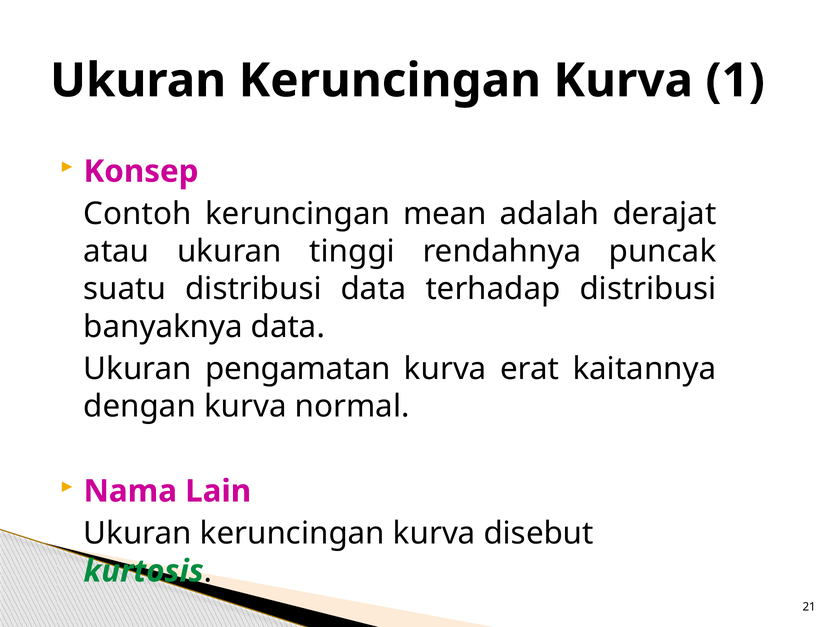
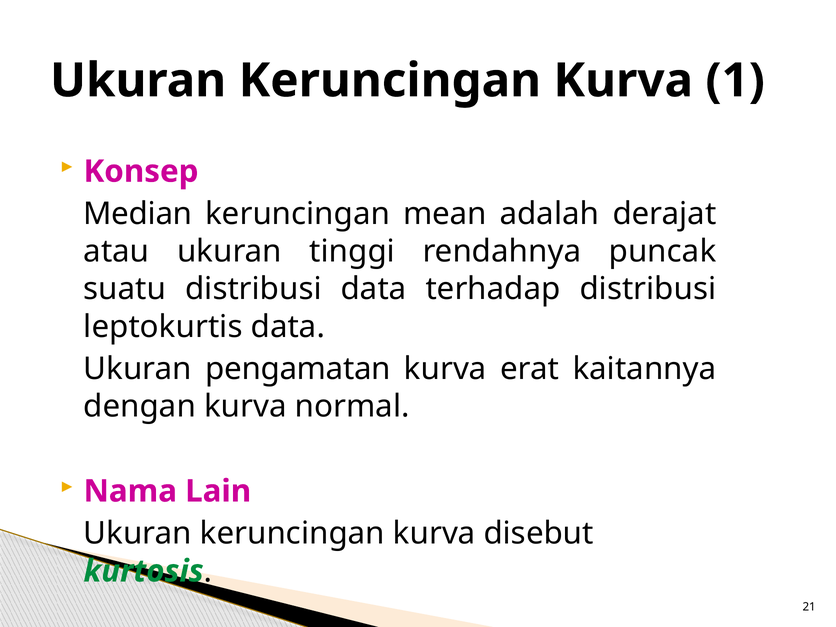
Contoh: Contoh -> Median (138, 214)
banyaknya: banyaknya -> leptokurtis (163, 327)
